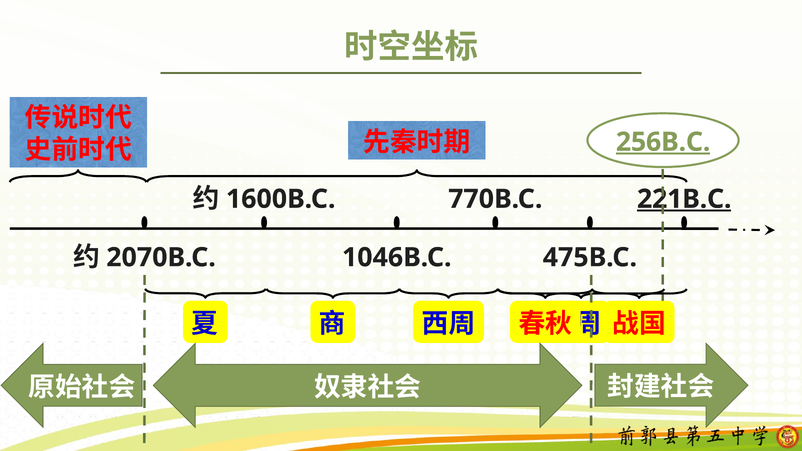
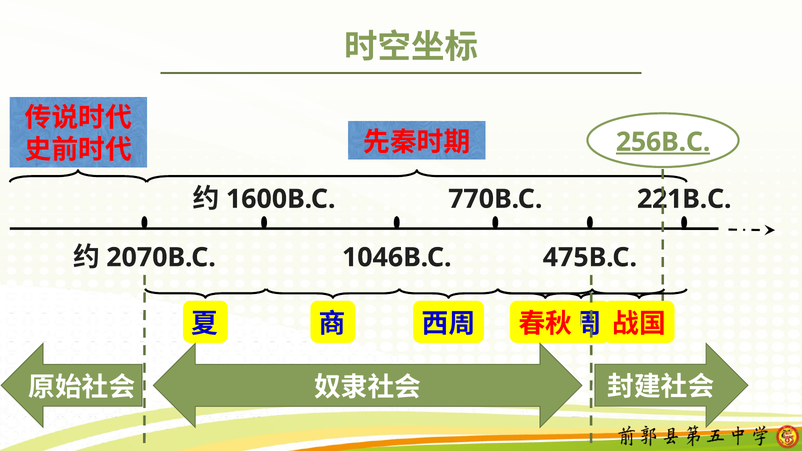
221B.C underline: present -> none (684, 199)
